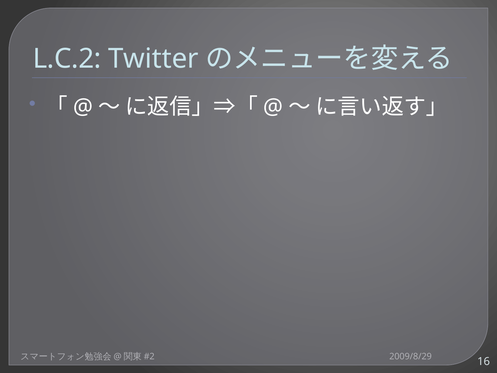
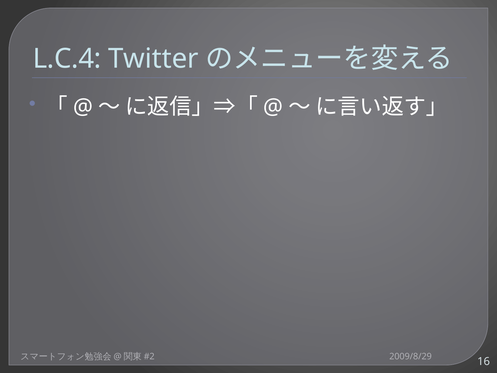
L.C.2: L.C.2 -> L.C.4 (67, 59)
